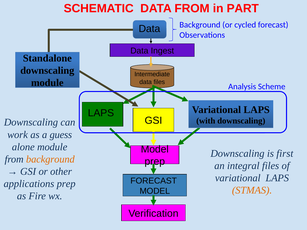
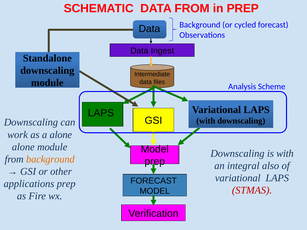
in PART: PART -> PREP (243, 8)
a guess: guess -> alone (61, 135)
is first: first -> with (285, 154)
integral files: files -> also (271, 166)
STMAS colour: orange -> red (252, 191)
